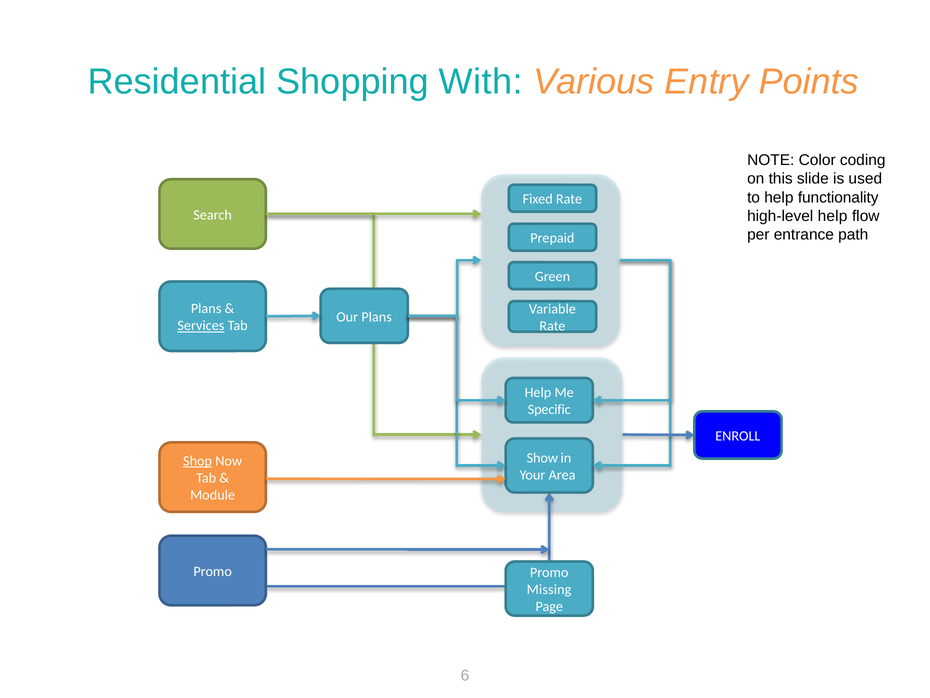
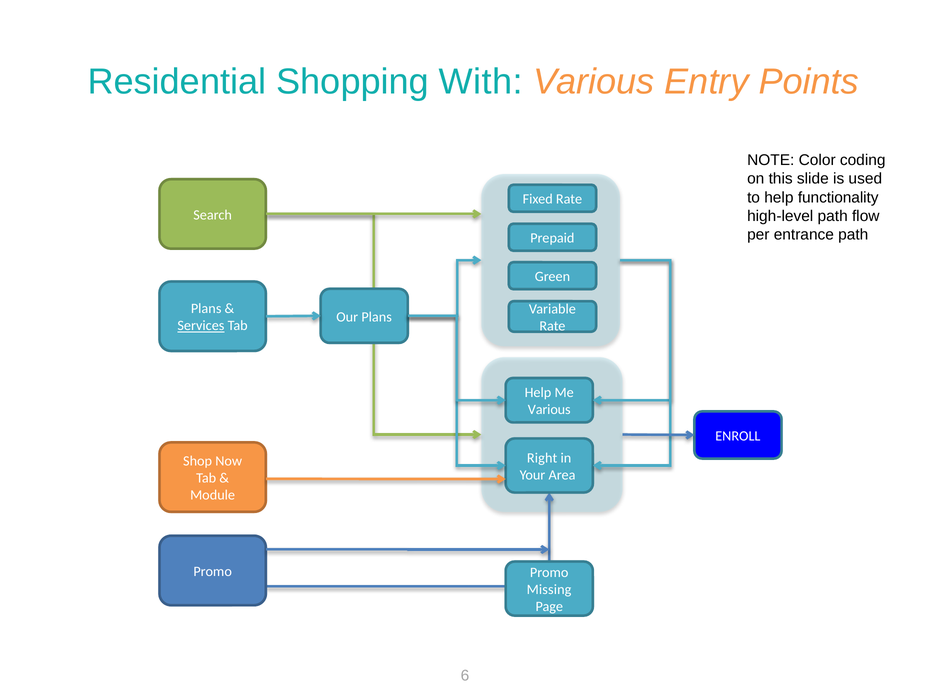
high-level help: help -> path (833, 216)
Specific: Specific -> Various (549, 409)
Show: Show -> Right (542, 458)
Shop underline: present -> none (198, 461)
